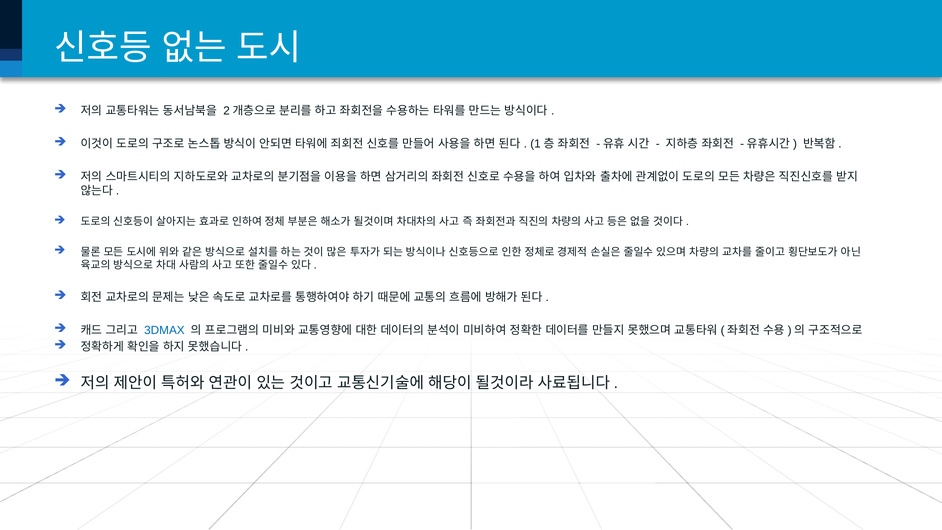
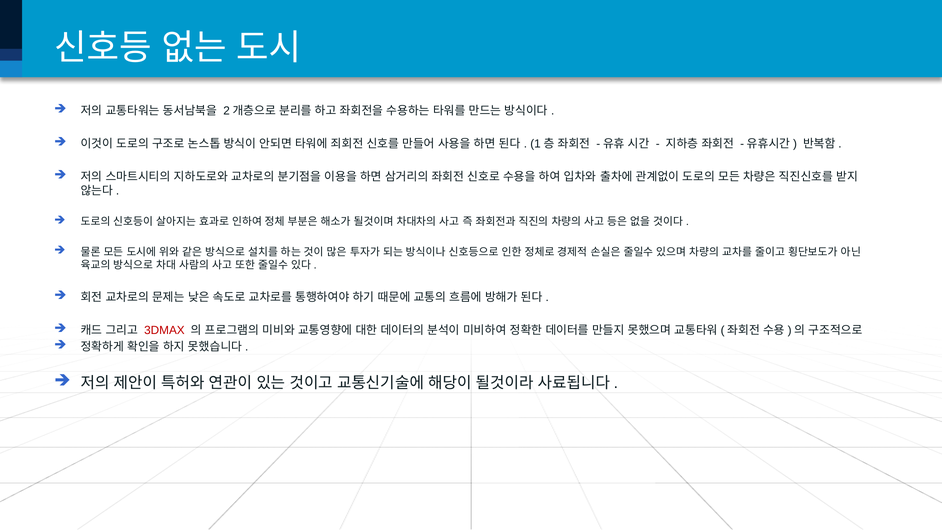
3DMAX colour: blue -> red (164, 330)
